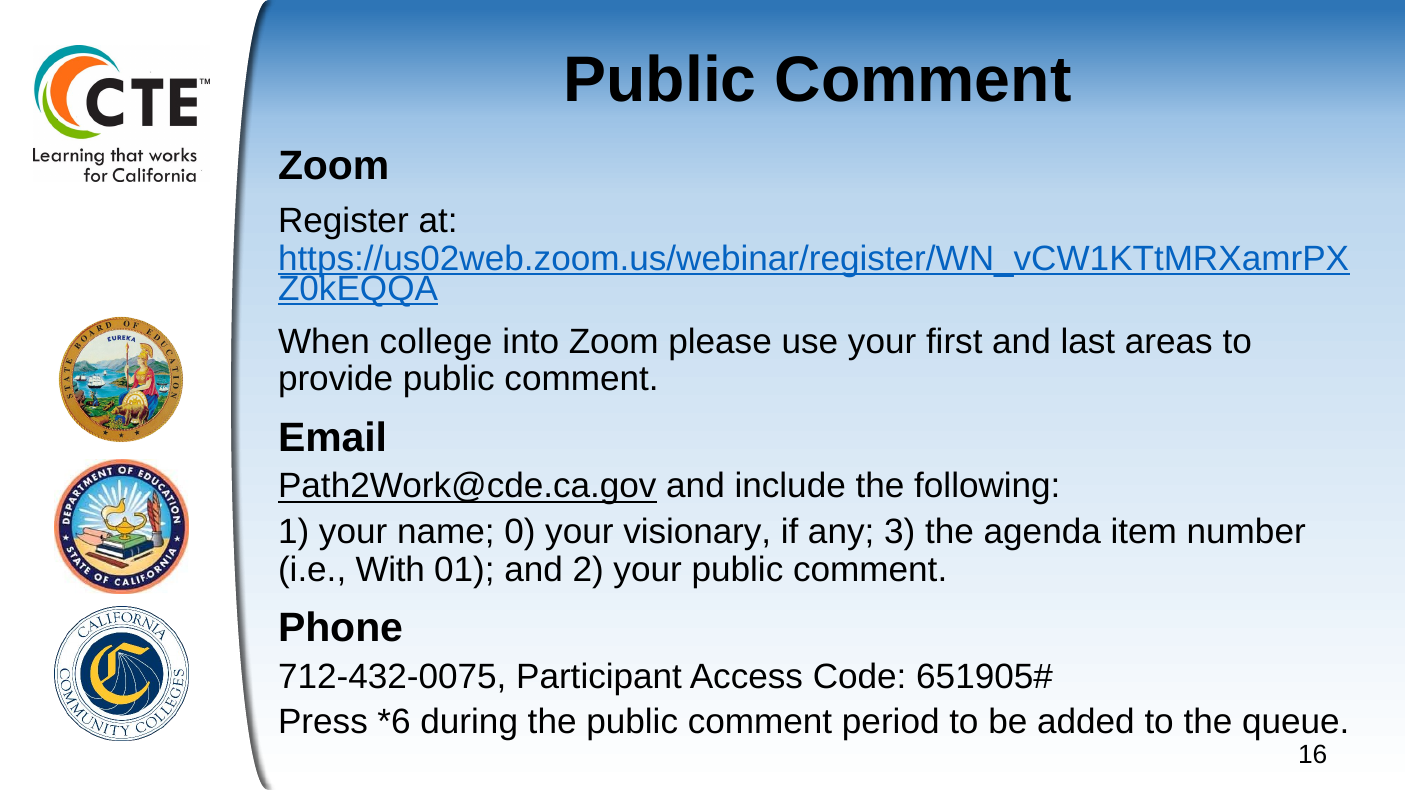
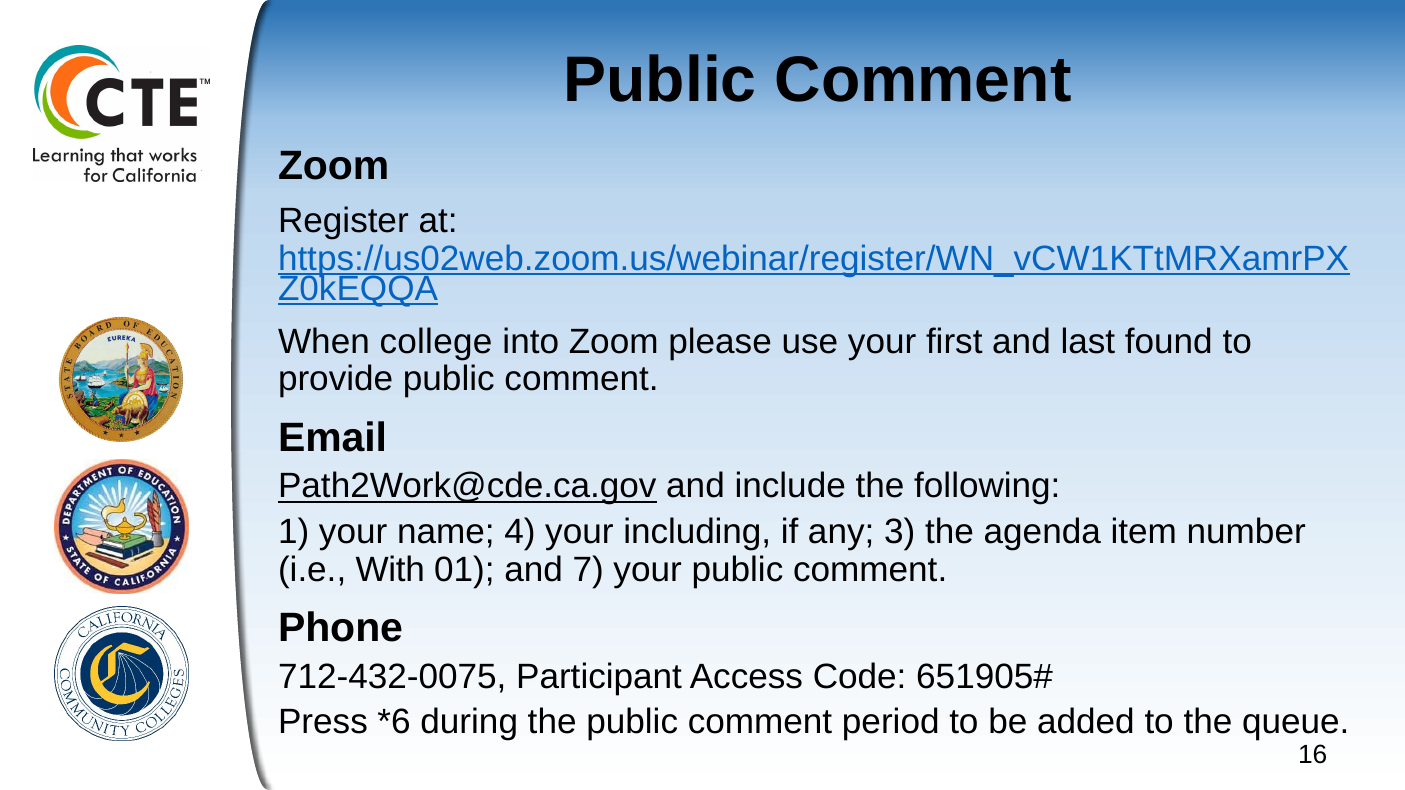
areas: areas -> found (1169, 342)
0: 0 -> 4 (520, 532)
visionary: visionary -> including (697, 532)
2: 2 -> 7 (588, 570)
